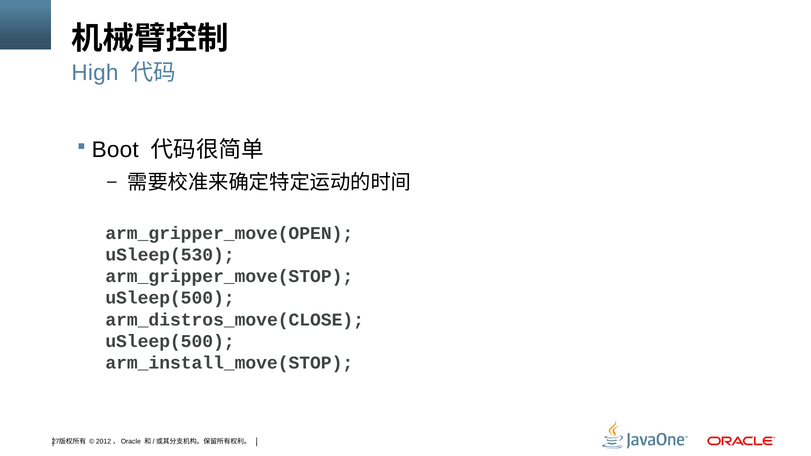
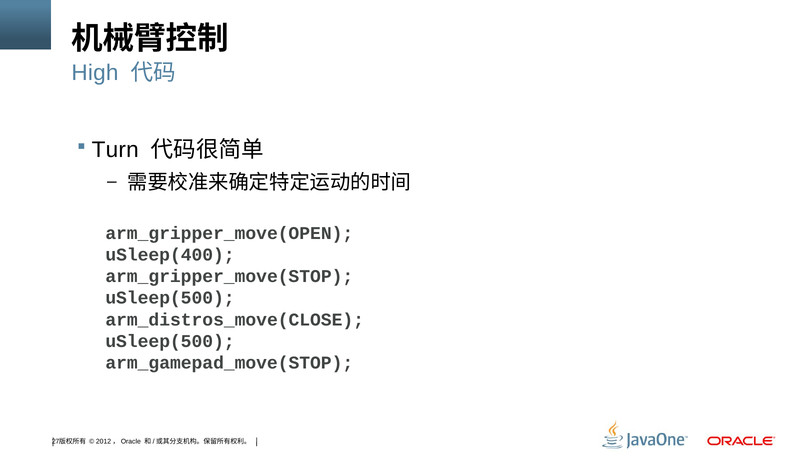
Boot: Boot -> Turn (115, 150)
uSleep(530: uSleep(530 -> uSleep(400 (170, 255)
arm_install_move(STOP: arm_install_move(STOP -> arm_gamepad_move(STOP (229, 363)
